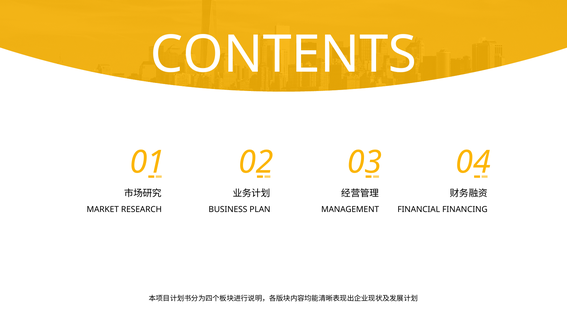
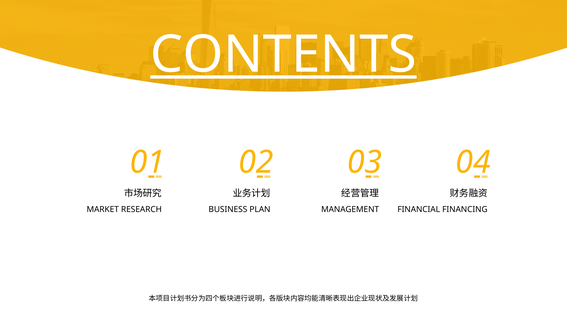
CONTENTS underline: none -> present (284, 55)
